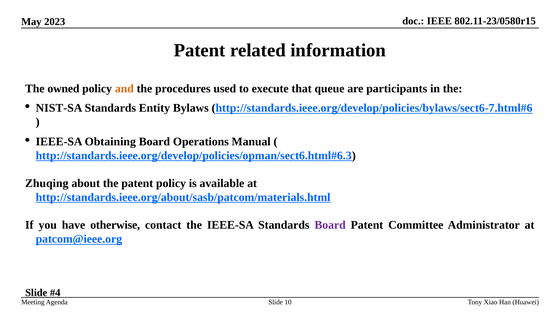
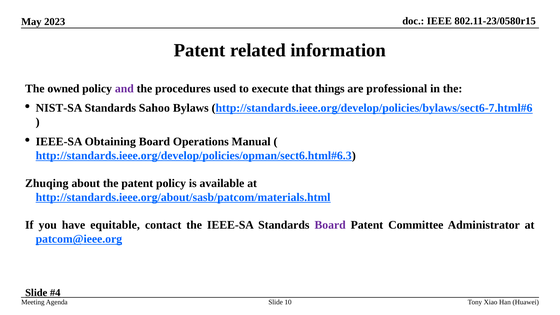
and colour: orange -> purple (124, 89)
queue: queue -> things (330, 89)
participants: participants -> professional (397, 89)
Entity: Entity -> Sahoo (154, 108)
otherwise: otherwise -> equitable (115, 225)
